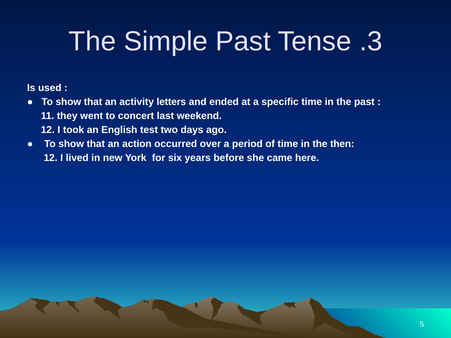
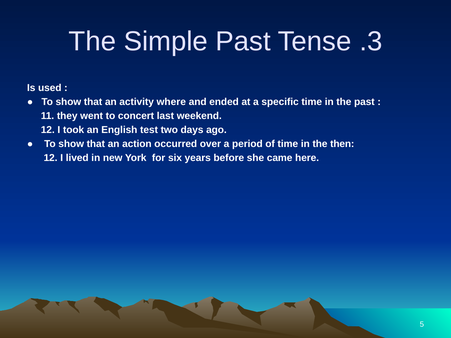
letters: letters -> where (171, 102)
